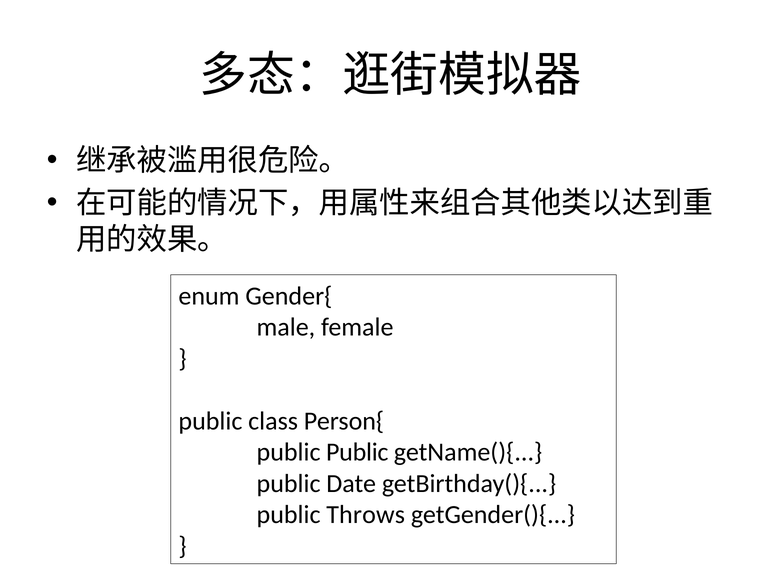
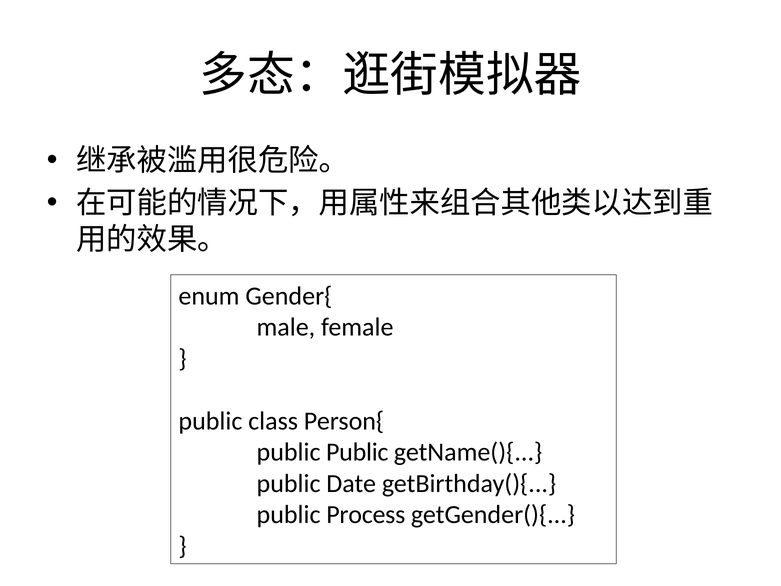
Throws: Throws -> Process (366, 515)
